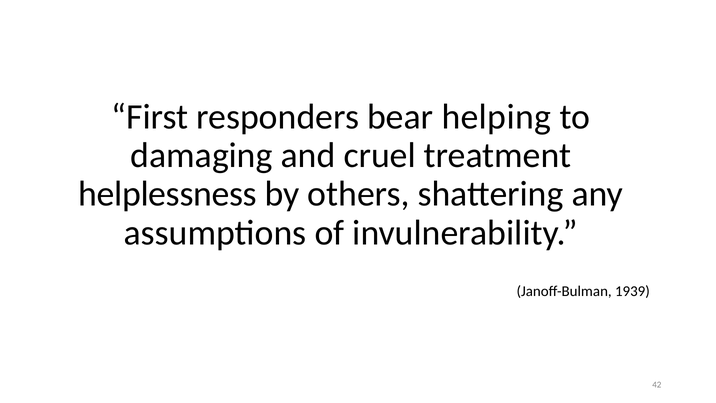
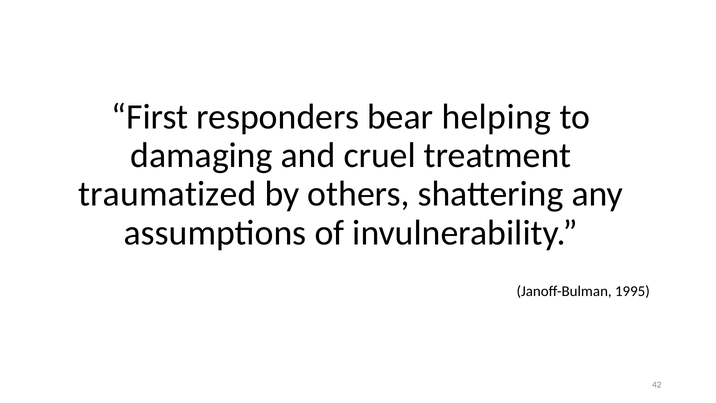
helplessness: helplessness -> traumatized (167, 194)
1939: 1939 -> 1995 (632, 291)
